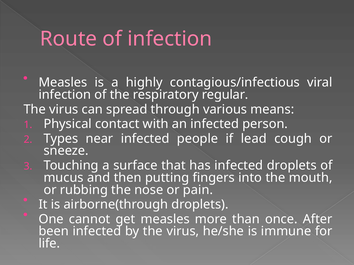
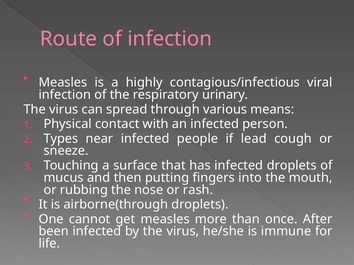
regular: regular -> urinary (225, 95)
pain: pain -> rash (198, 190)
